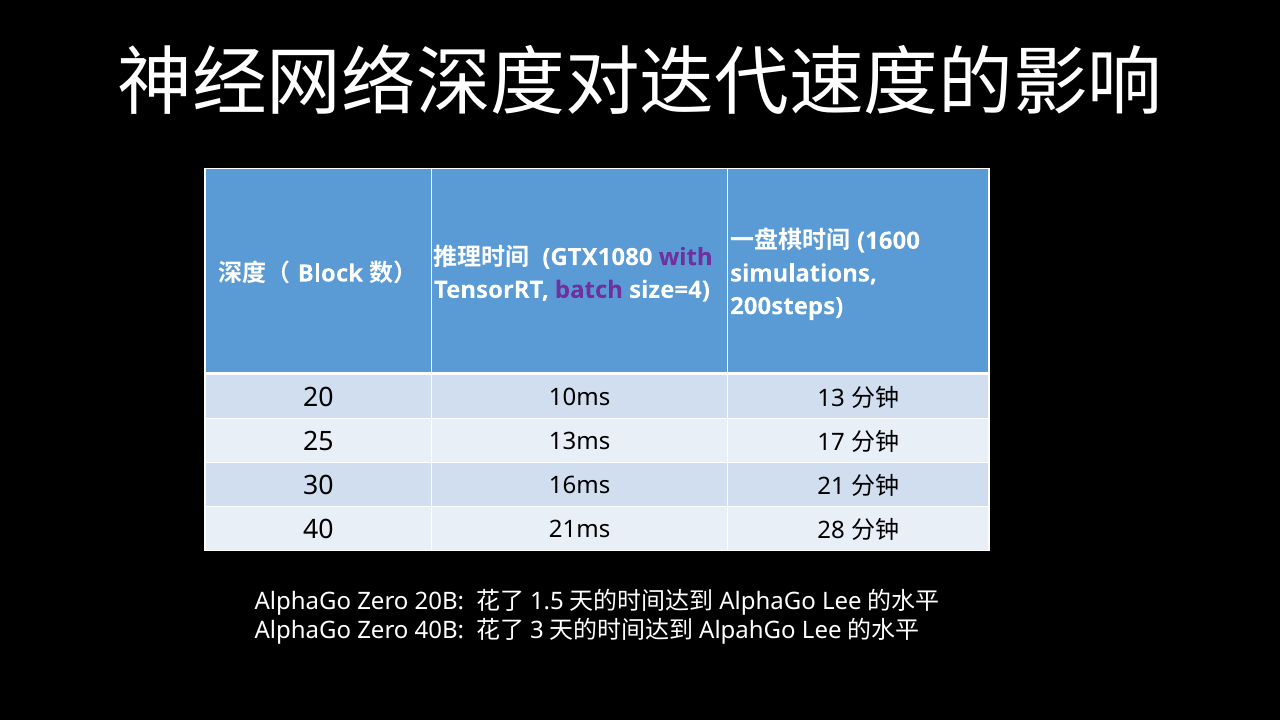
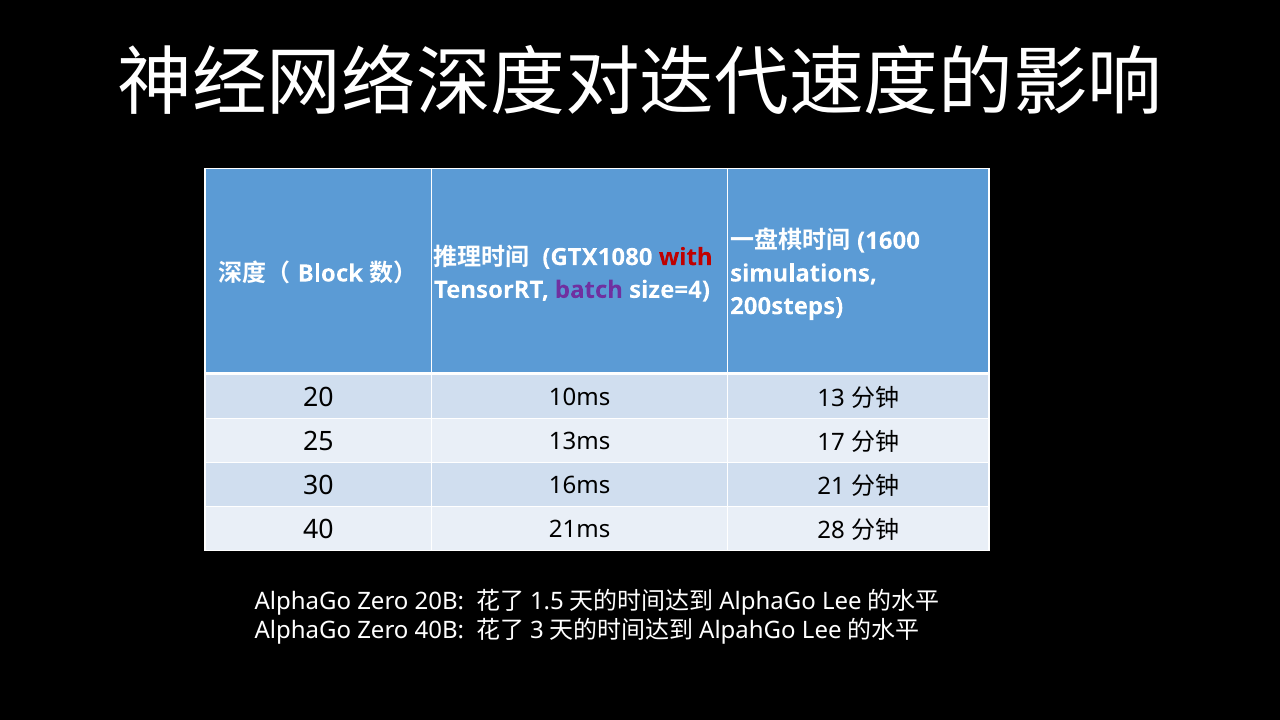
with colour: purple -> red (686, 257)
